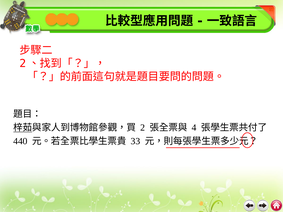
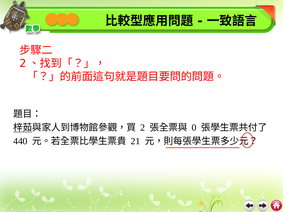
4: 4 -> 0 (194, 128)
33: 33 -> 21 (135, 141)
